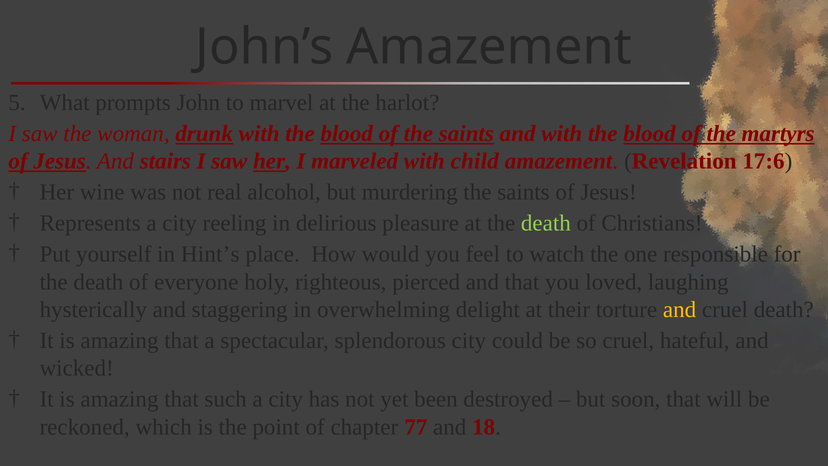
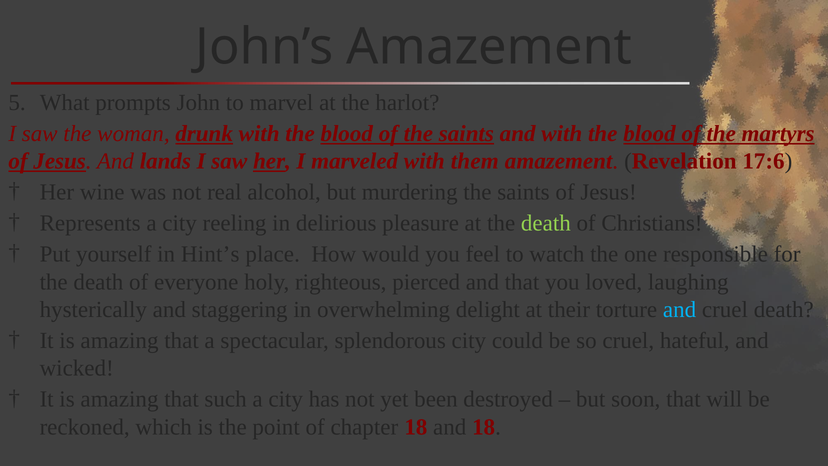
stairs: stairs -> lands (165, 161)
child: child -> them (475, 161)
and colour: yellow -> light blue (680, 309)
chapter 77: 77 -> 18 (416, 427)
